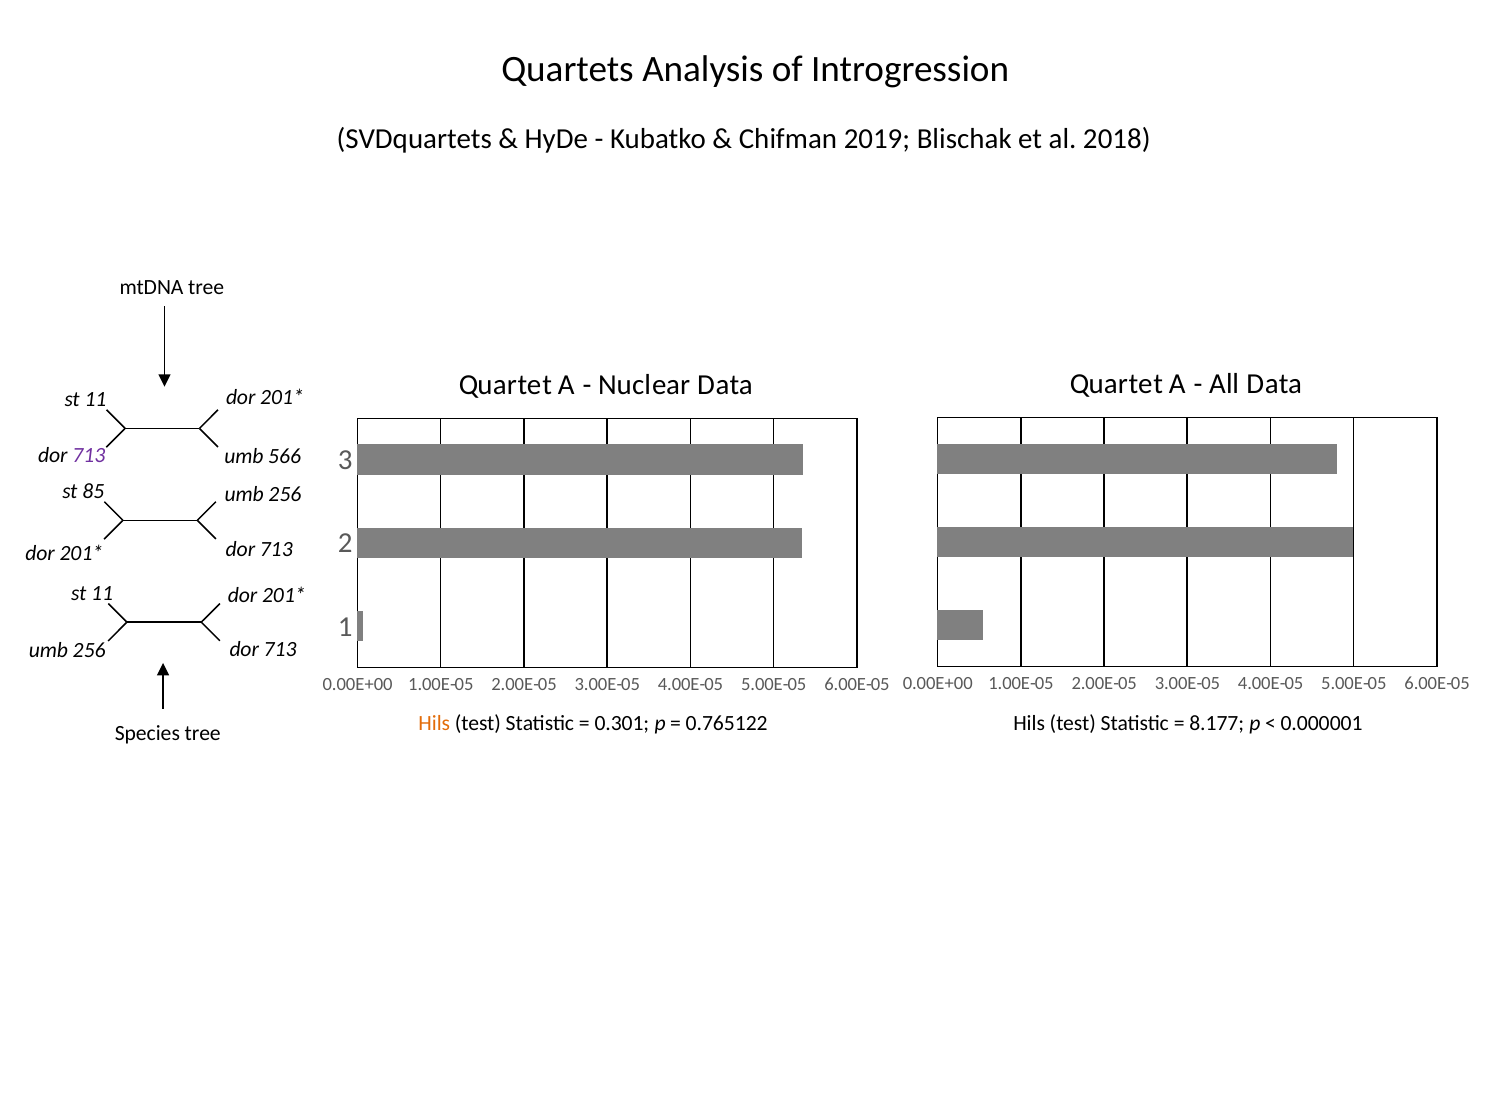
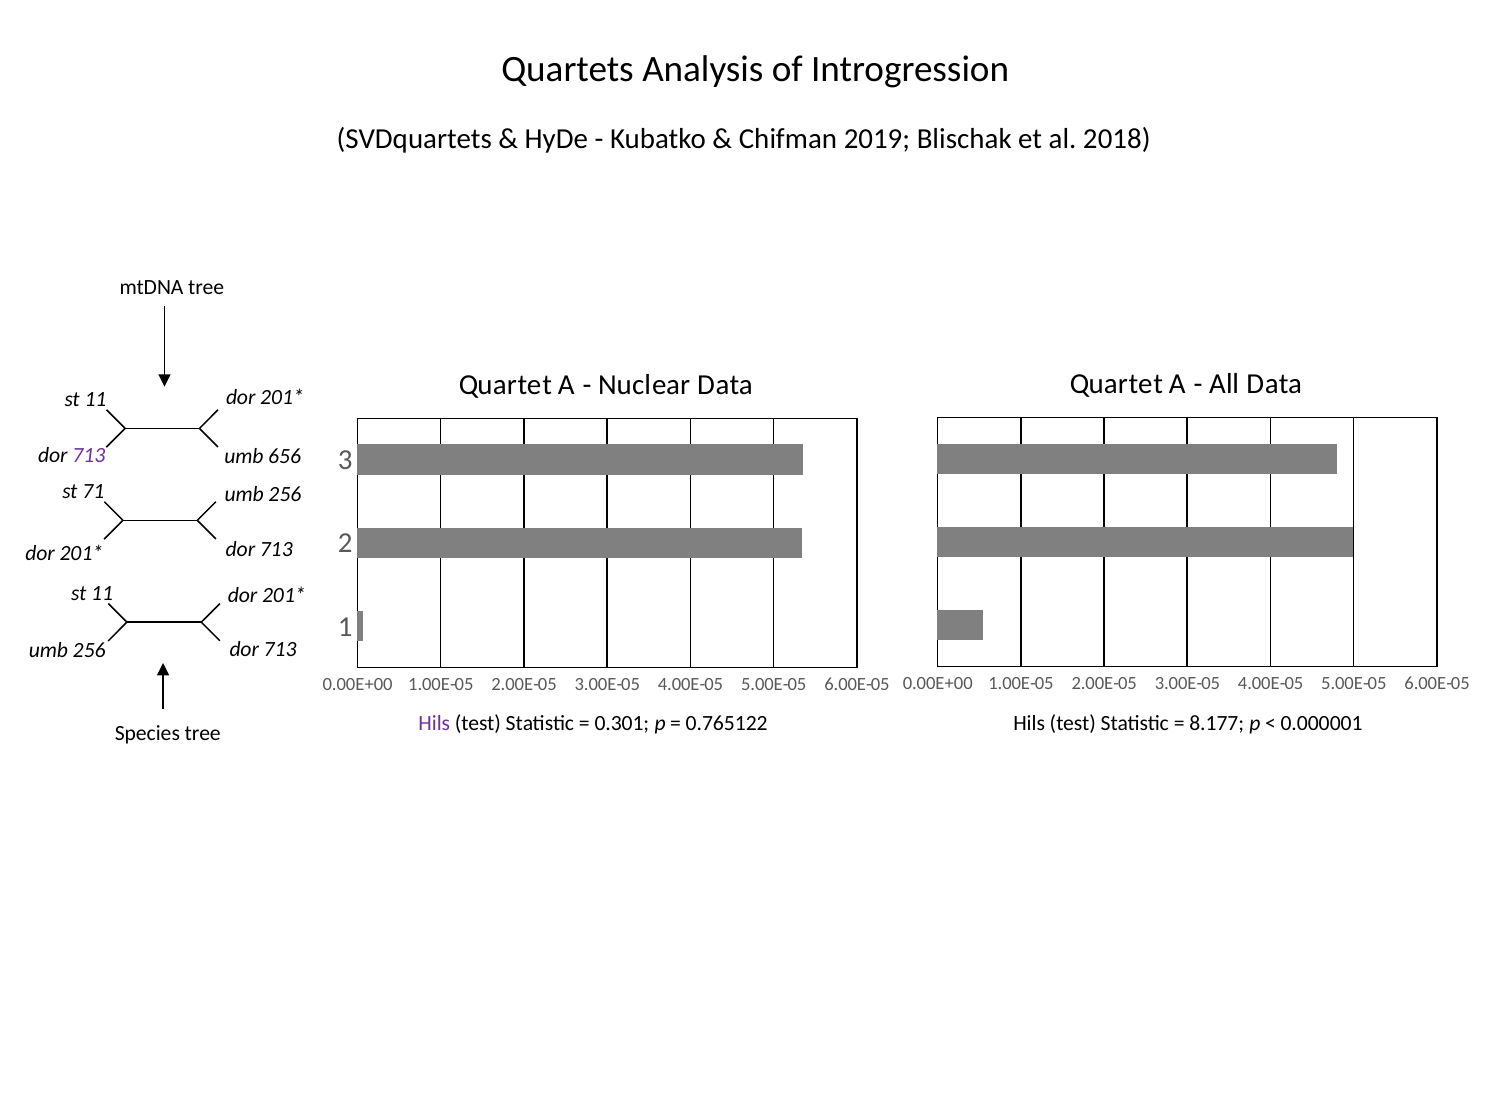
566: 566 -> 656 (285, 456)
85: 85 -> 71 (93, 491)
Hils colour: orange -> purple (434, 723)
